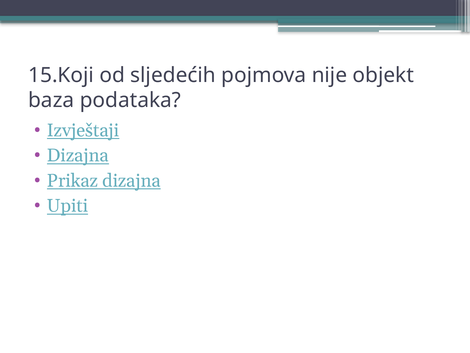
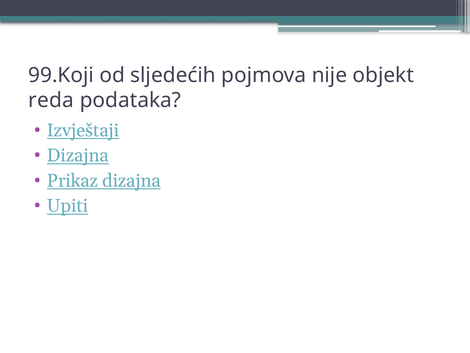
15.Koji: 15.Koji -> 99.Koji (61, 75)
baza: baza -> reda (51, 100)
